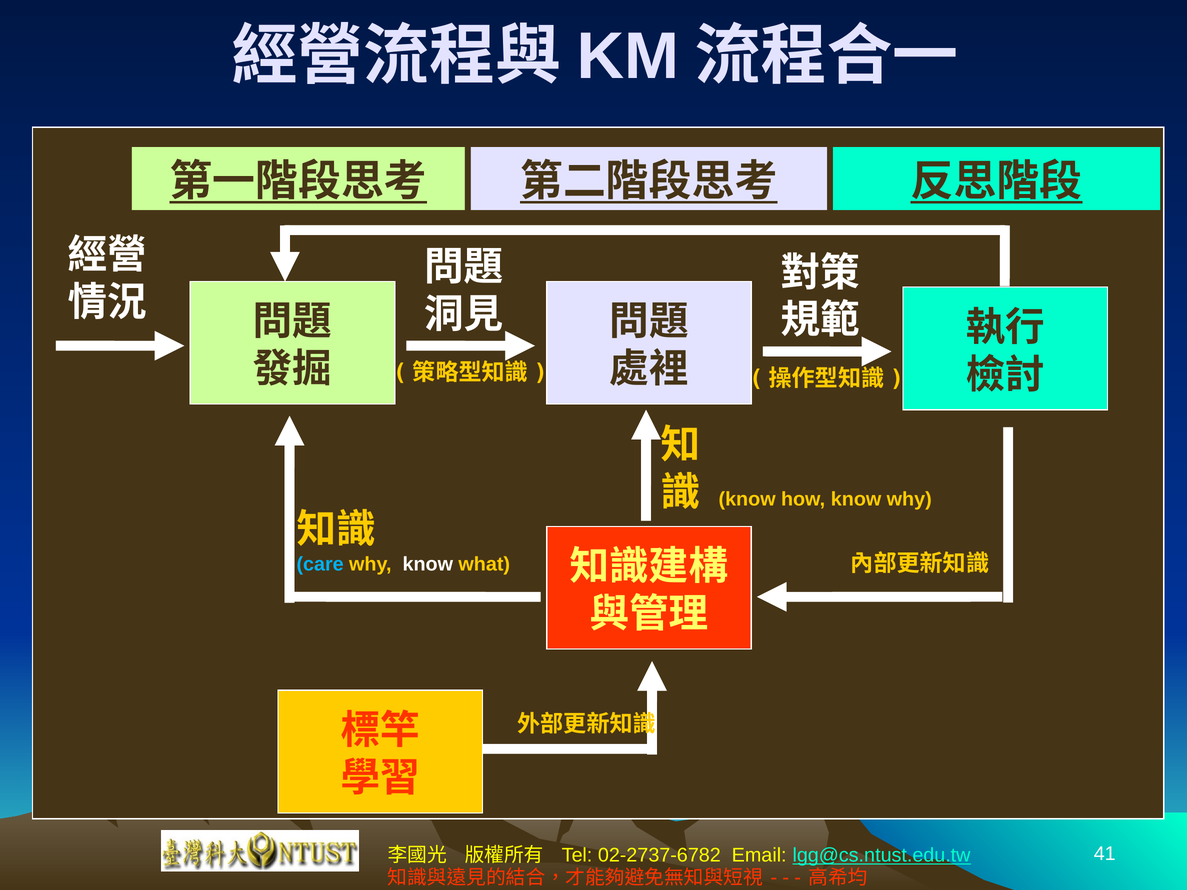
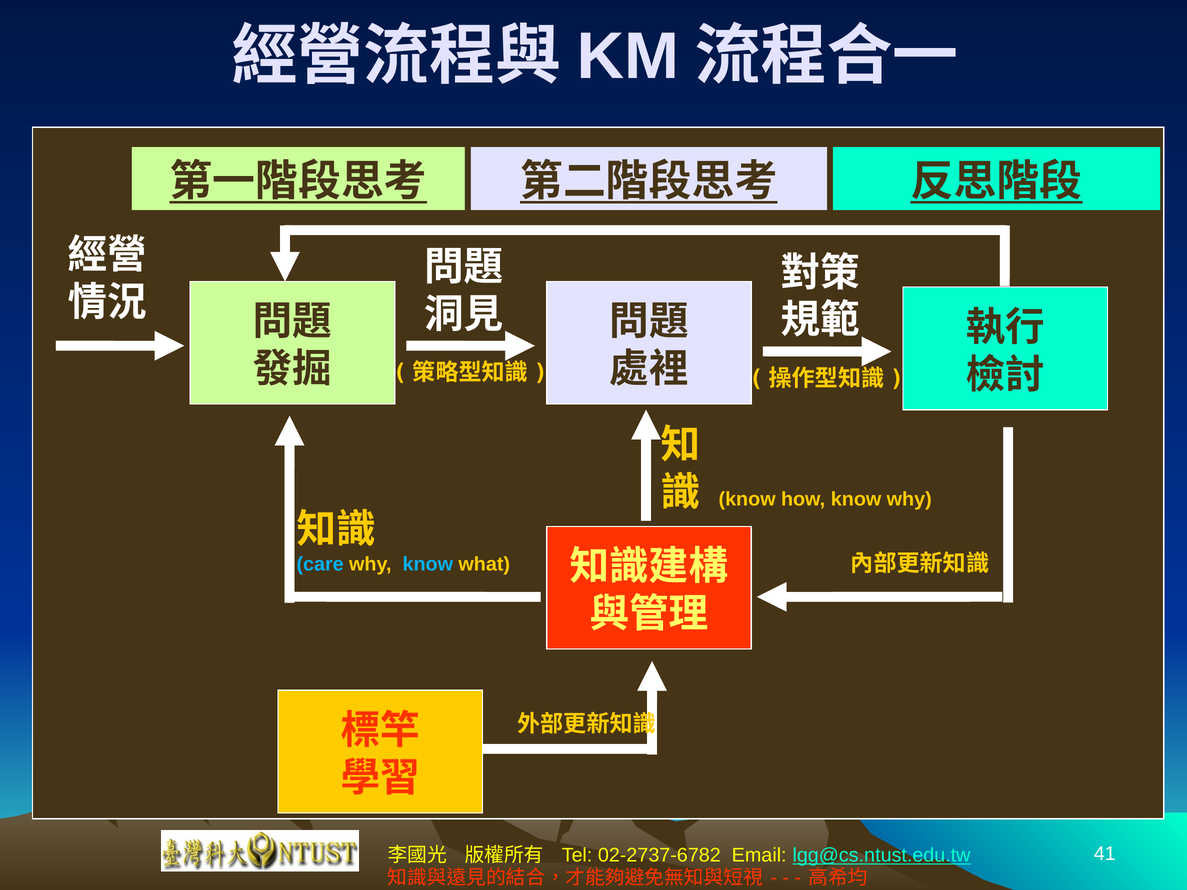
know colour: white -> light blue (428, 564)
